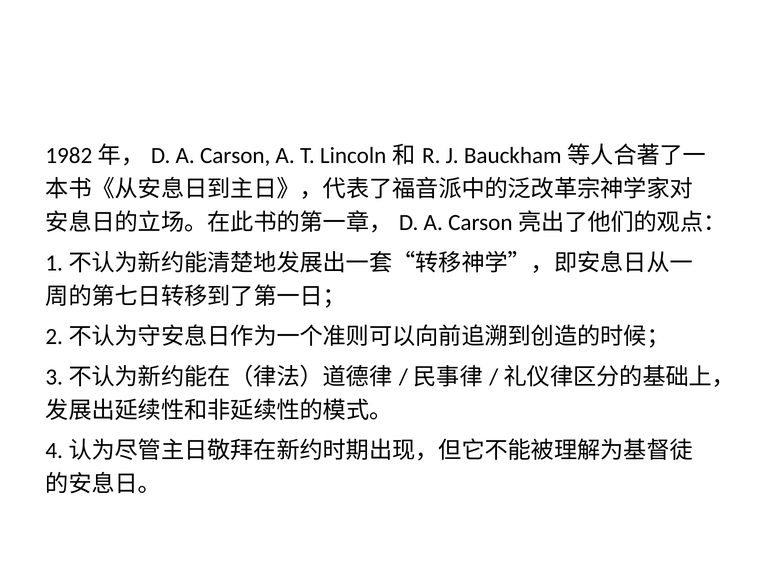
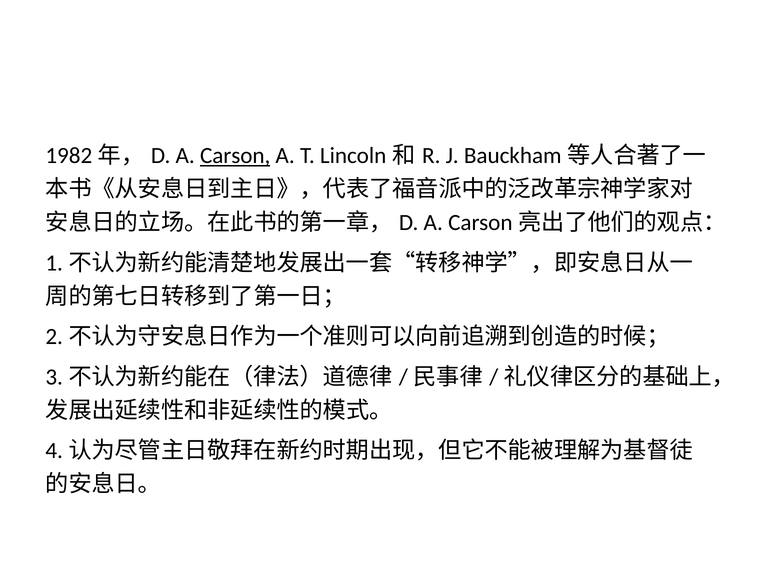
Carson underline: none -> present (235, 156)
